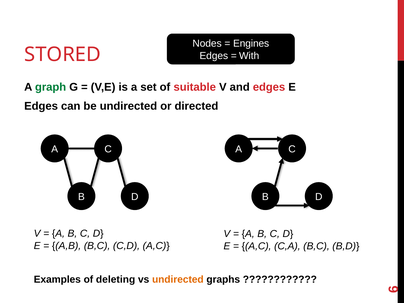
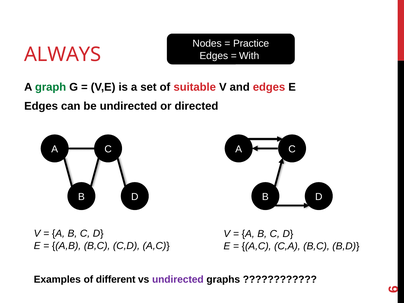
Engines: Engines -> Practice (251, 44)
STORED: STORED -> ALWAYS (63, 55)
deleting: deleting -> different (116, 279)
undirected colour: orange -> purple (178, 279)
